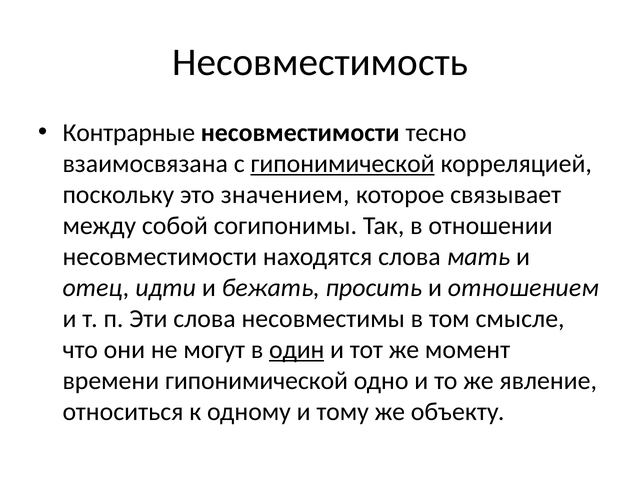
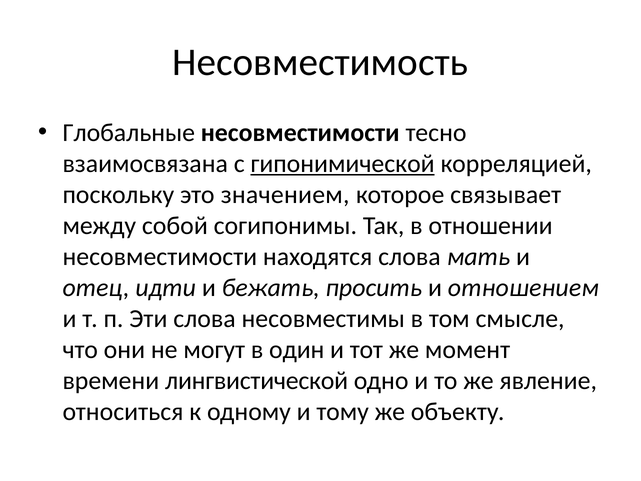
Контрарные: Контрарные -> Глобальные (129, 133)
один underline: present -> none (297, 350)
времени гипонимической: гипонимической -> лингвистической (257, 381)
